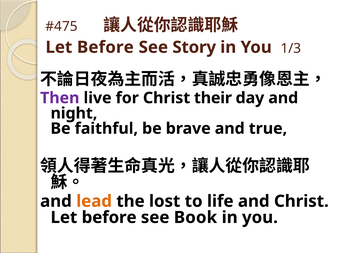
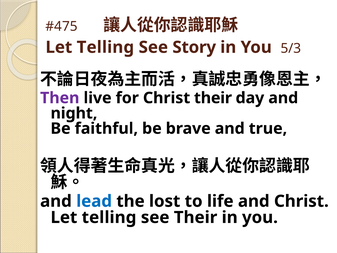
Before: Before -> Telling (105, 47)
1/3: 1/3 -> 5/3 (291, 48)
lead colour: orange -> blue (94, 201)
before: before -> telling (109, 217)
see Book: Book -> Their (196, 217)
